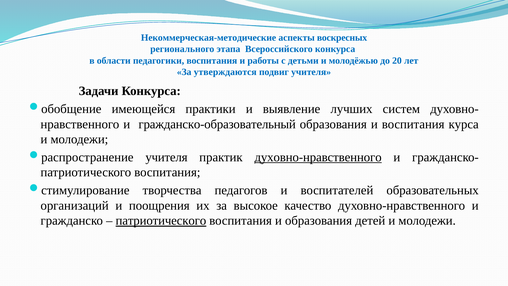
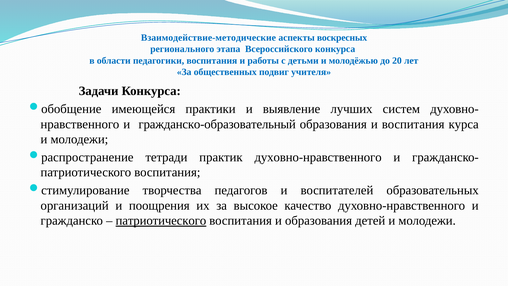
Некоммерческая-методические: Некоммерческая-методические -> Взаимодействие-методические (208, 38)
утверждаются: утверждаются -> общественных (225, 72)
учителя: учителя -> тетради (166, 157)
духовно-нравственного underline: present -> none (318, 157)
